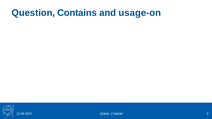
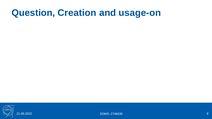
Contains: Contains -> Creation (77, 13)
